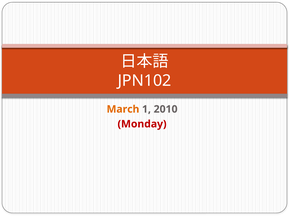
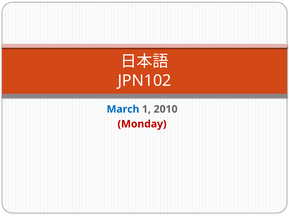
March colour: orange -> blue (123, 110)
